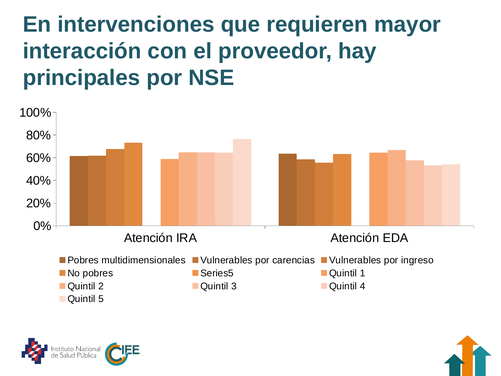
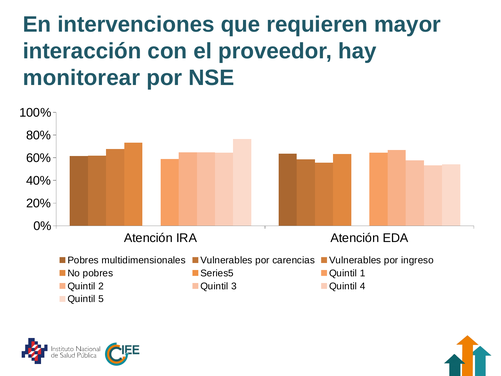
principales: principales -> monitorear (81, 78)
